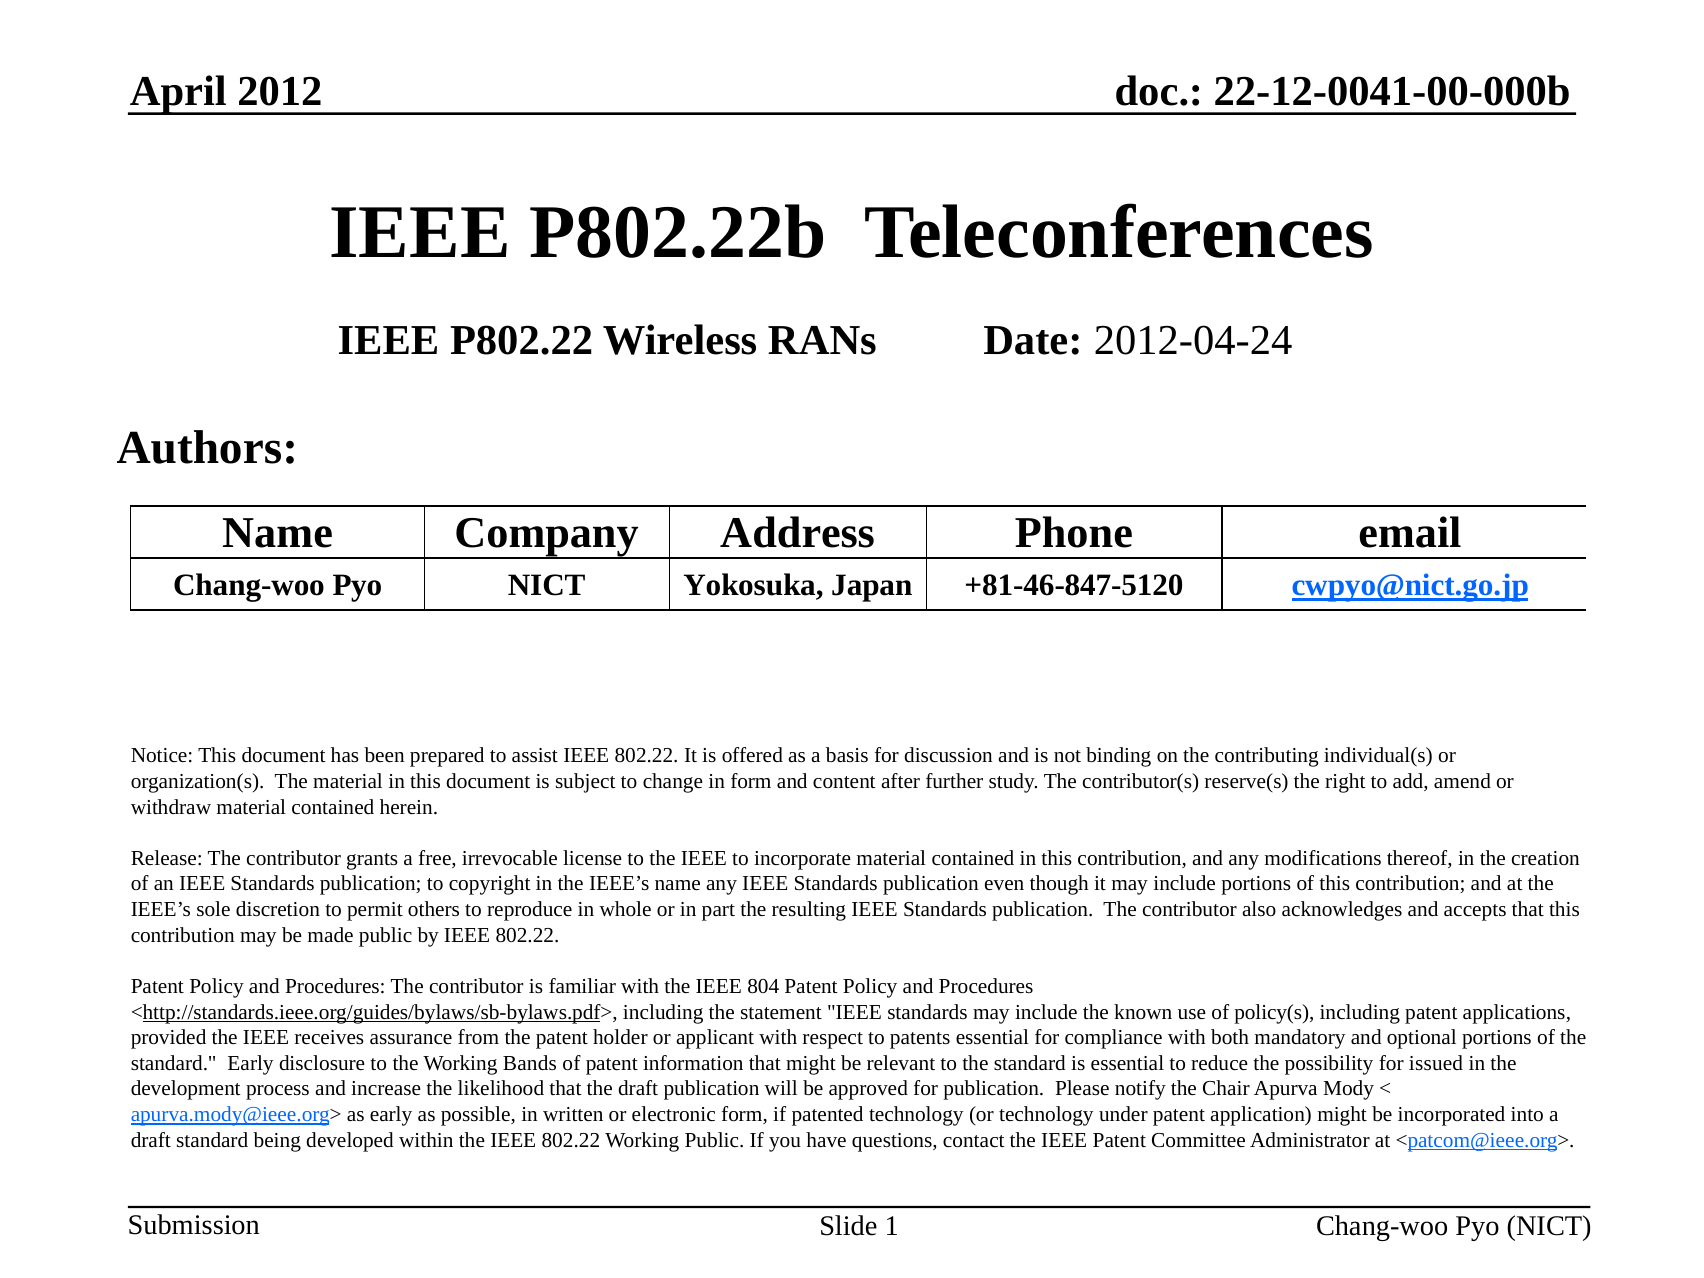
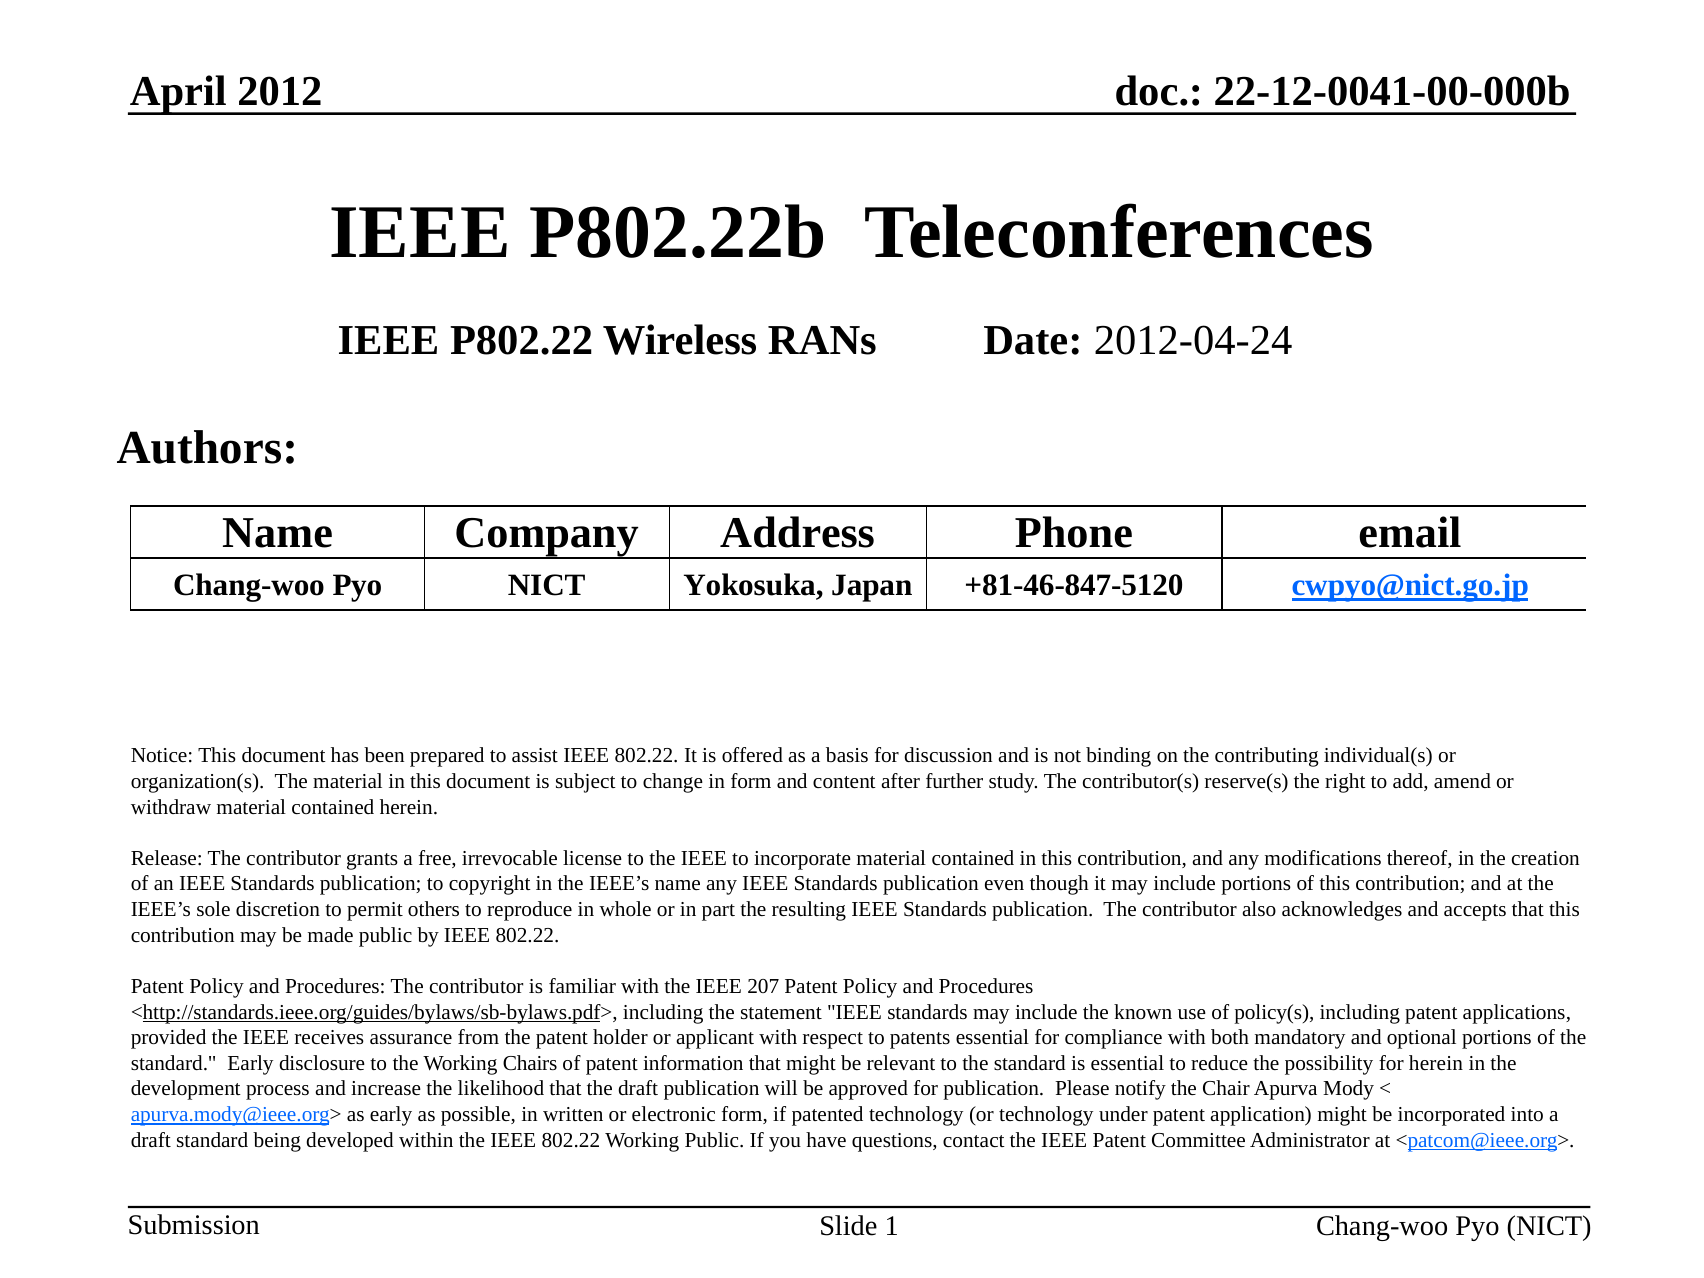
804: 804 -> 207 (763, 986)
Bands: Bands -> Chairs (530, 1063)
for issued: issued -> herein (1436, 1063)
